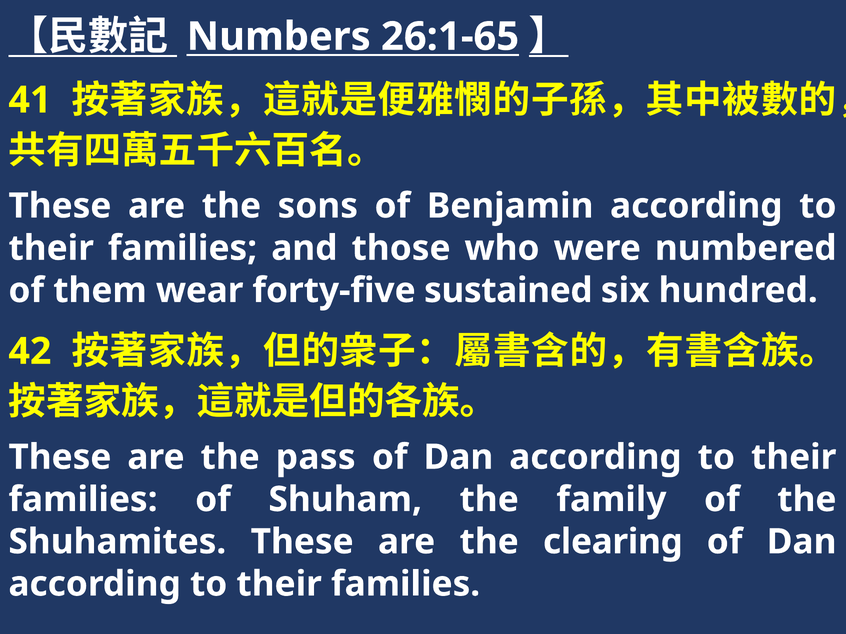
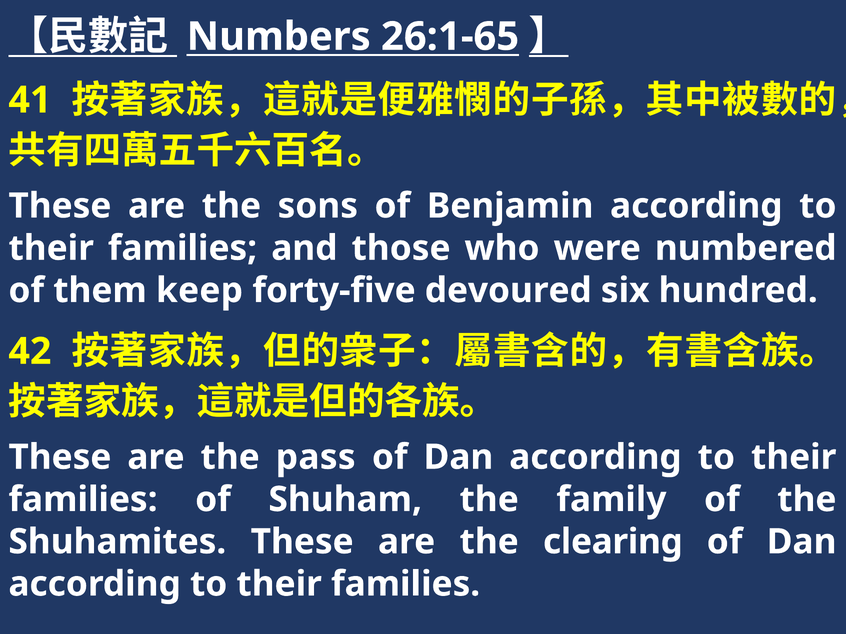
wear: wear -> keep (199, 291)
sustained: sustained -> devoured (508, 291)
